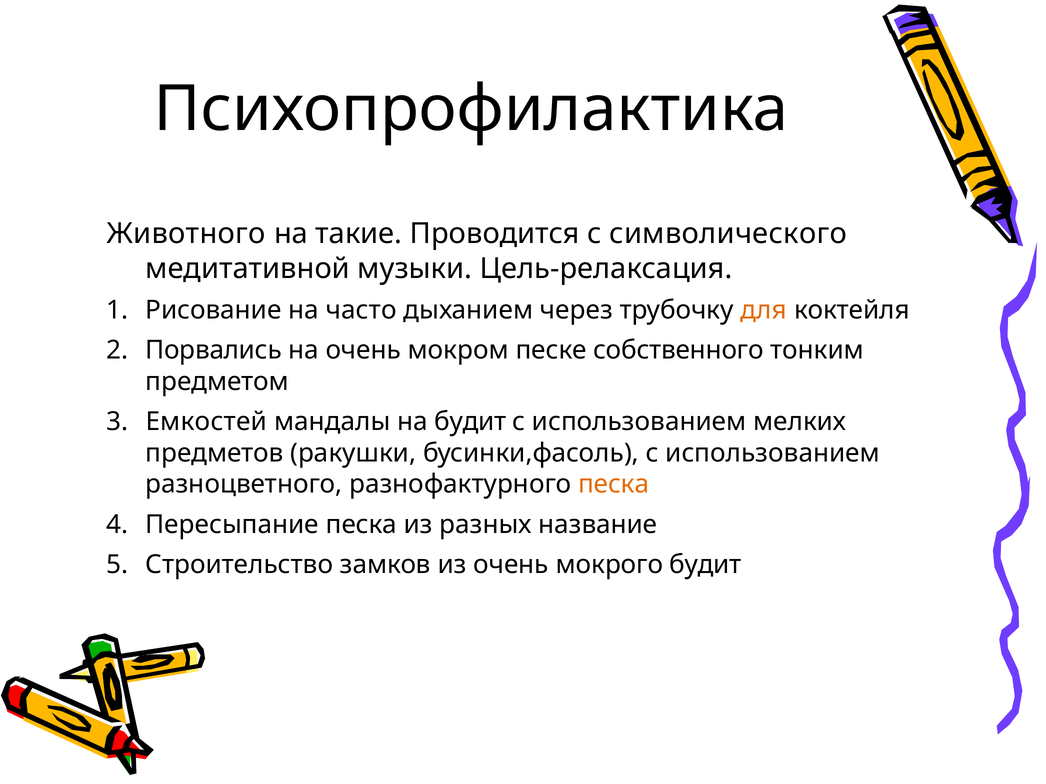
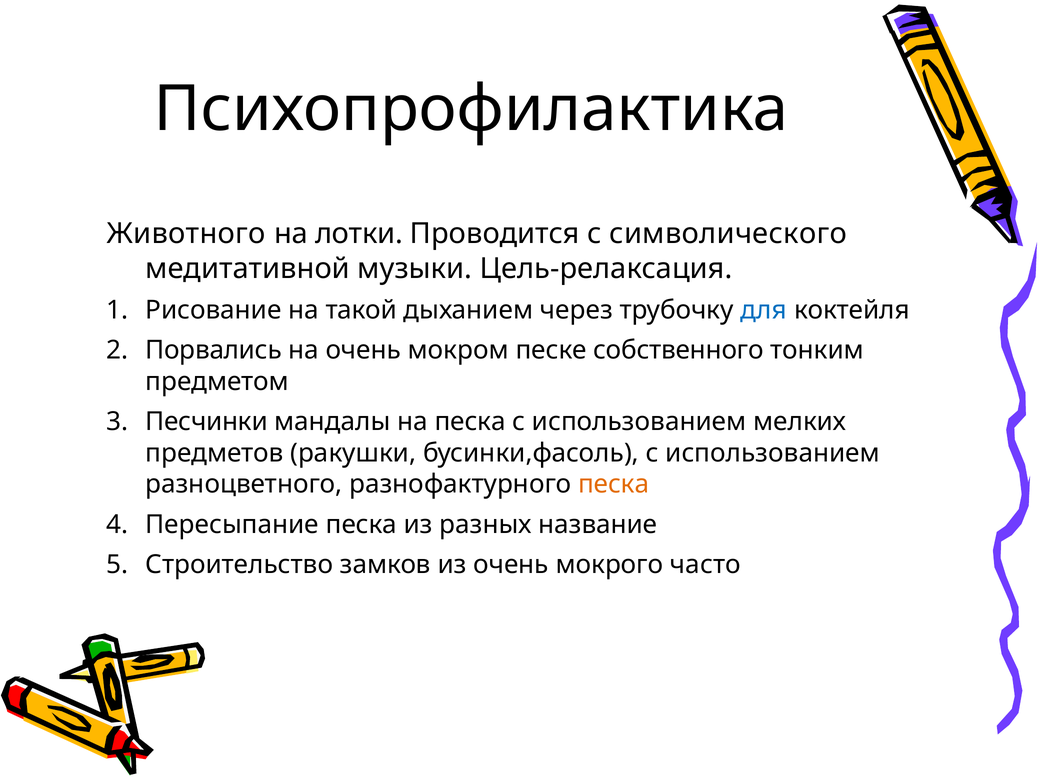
такие: такие -> лотки (359, 234)
часто: часто -> такой (361, 310)
для colour: orange -> blue (764, 310)
Емкостей: Емкостей -> Песчинки (207, 422)
на будит: будит -> песка (470, 422)
мокрого будит: будит -> часто (705, 565)
